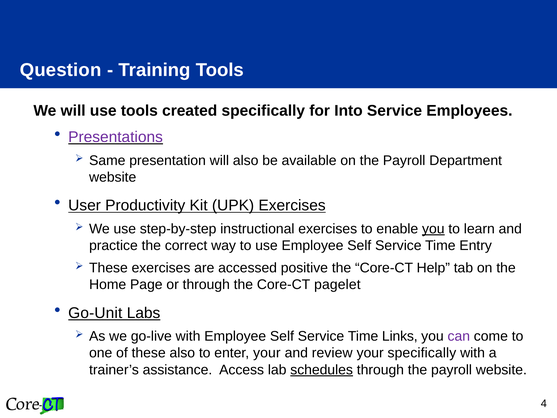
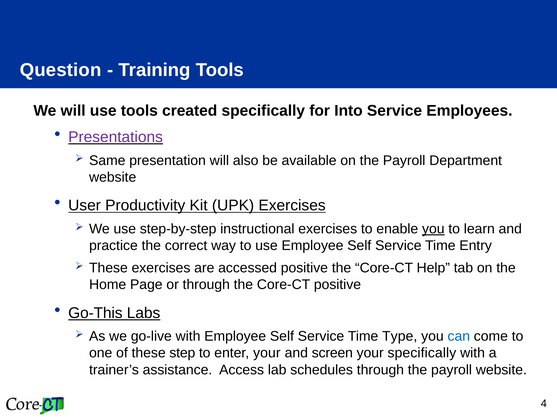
Core-CT pagelet: pagelet -> positive (337, 284)
Go-Unit: Go-Unit -> Go-This (95, 313)
Links: Links -> Type (400, 336)
can colour: purple -> blue (459, 336)
these also: also -> step (182, 353)
review: review -> screen (332, 353)
schedules underline: present -> none (322, 370)
